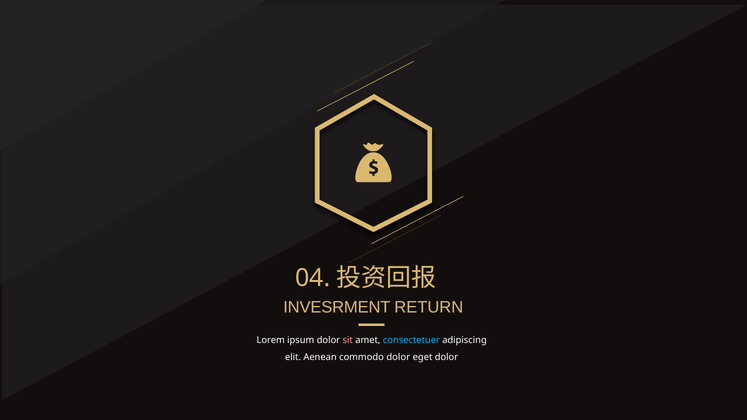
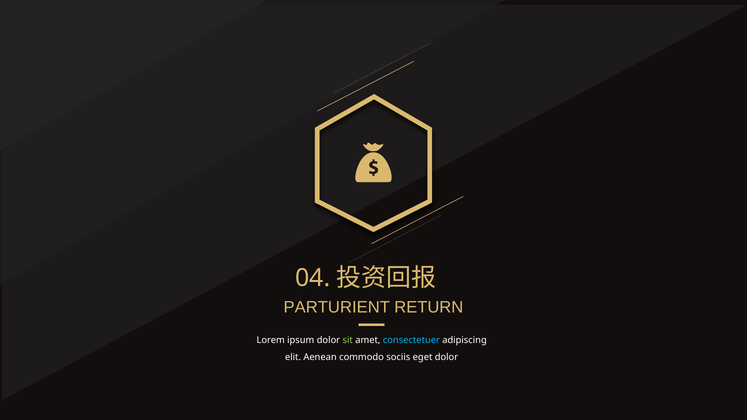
INVESRMENT: INVESRMENT -> PARTURIENT (337, 308)
sit colour: pink -> light green (348, 340)
commodo dolor: dolor -> sociis (398, 357)
